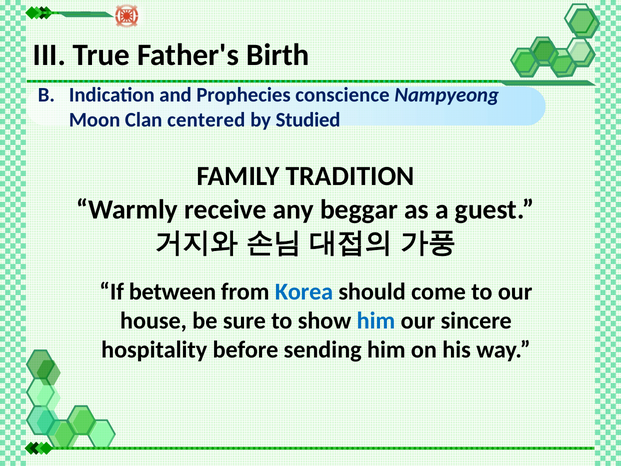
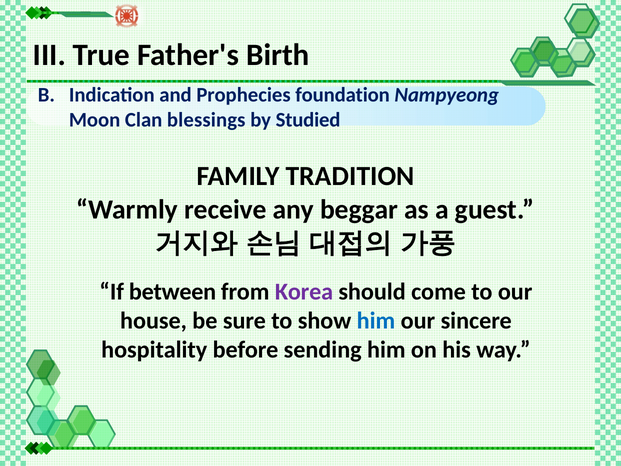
conscience: conscience -> foundation (343, 95)
centered: centered -> blessings (206, 120)
Korea colour: blue -> purple (304, 291)
